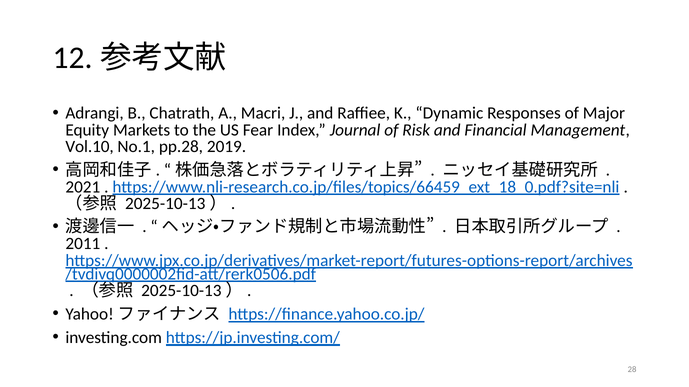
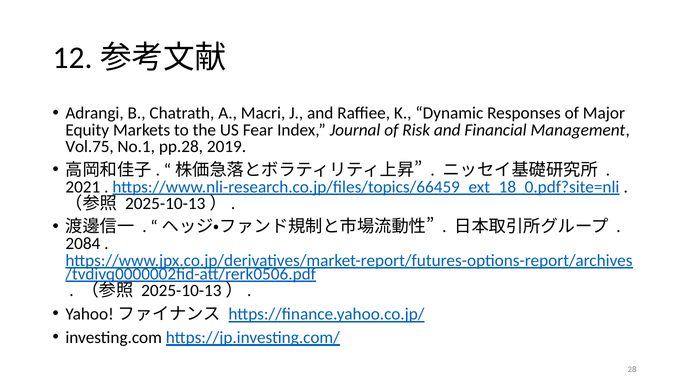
Vol.10: Vol.10 -> Vol.75 (90, 147)
2011: 2011 -> 2084 (83, 244)
